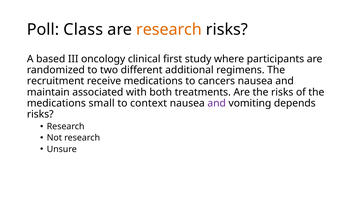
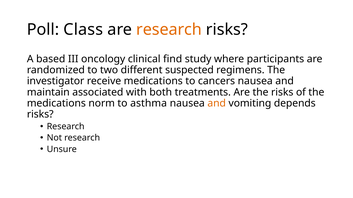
first: first -> find (173, 59)
additional: additional -> suspected (189, 70)
recruitment: recruitment -> investigator (56, 81)
small: small -> norm (102, 104)
context: context -> asthma (149, 104)
and colour: purple -> orange (217, 104)
